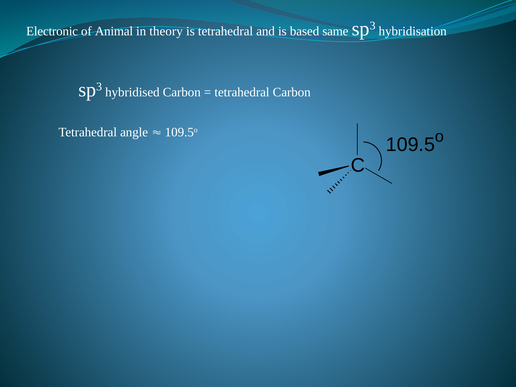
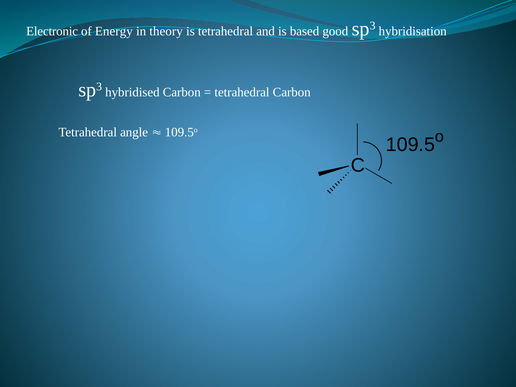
Animal: Animal -> Energy (114, 31)
same: same -> good (335, 31)
